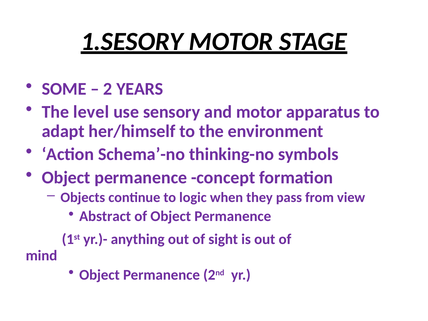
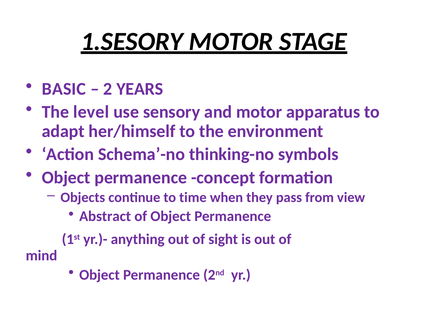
SOME: SOME -> BASIC (64, 89)
logic: logic -> time (193, 197)
